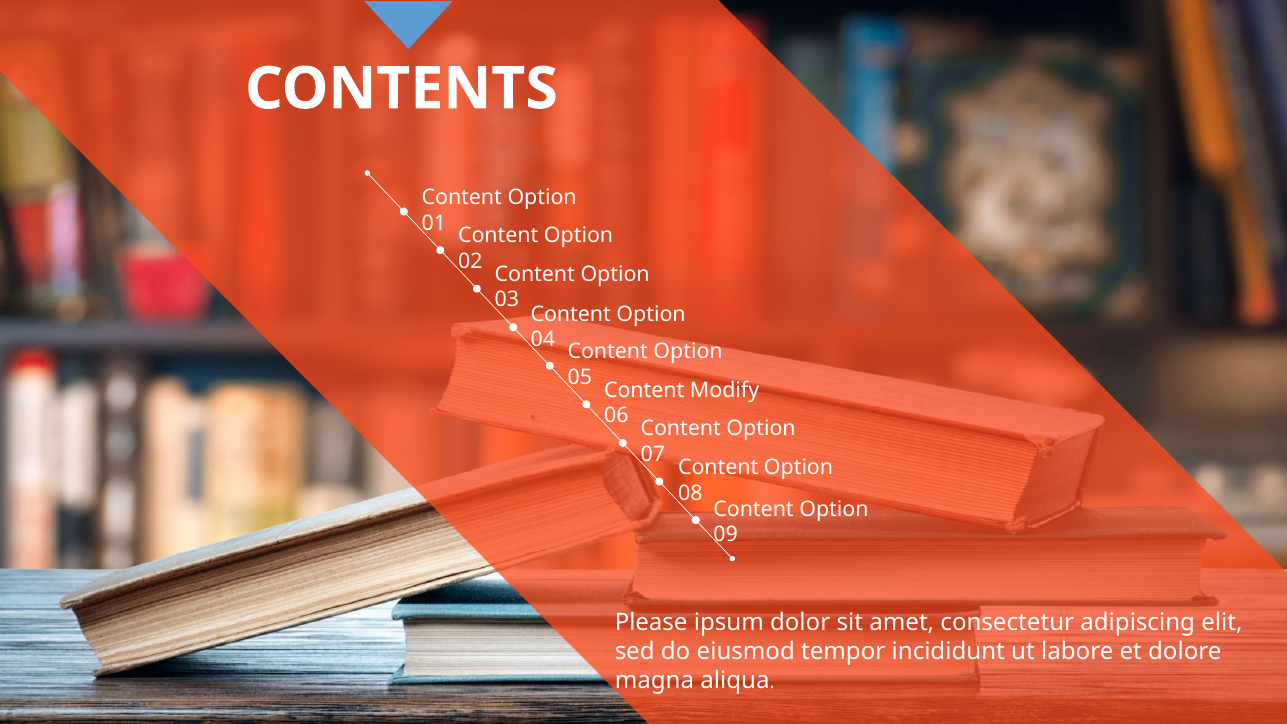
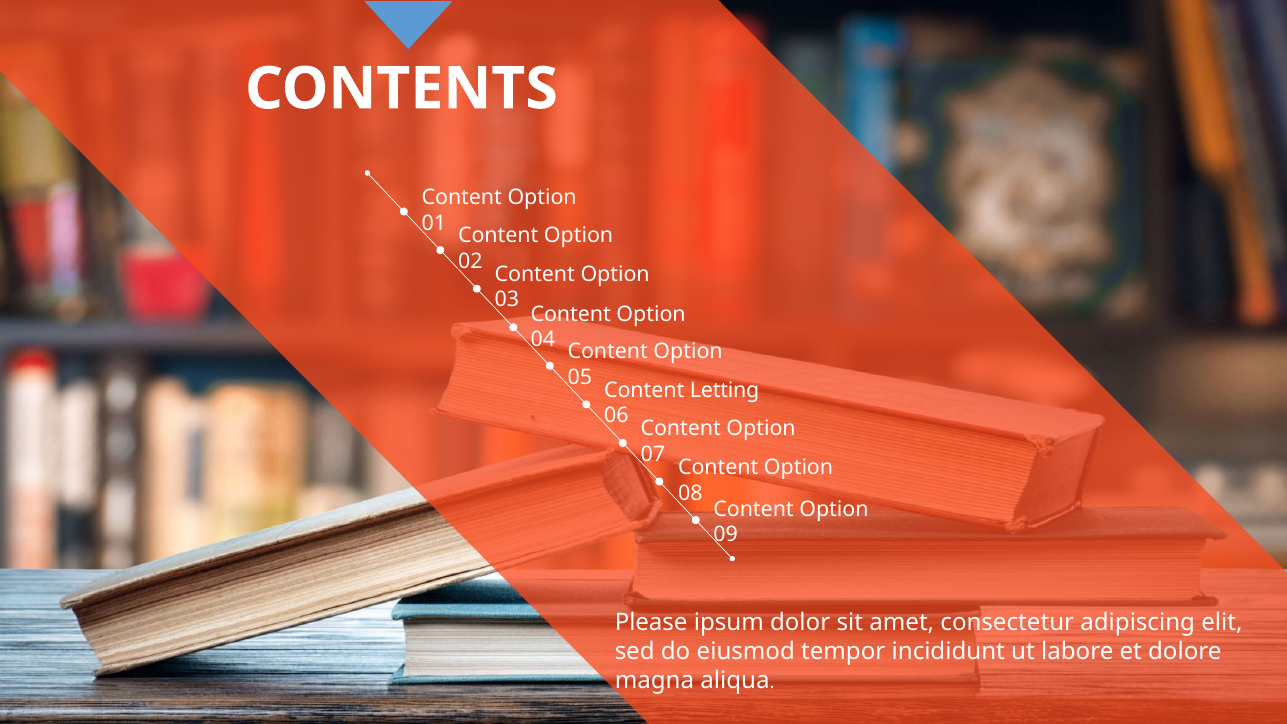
Modify: Modify -> Letting (725, 390)
